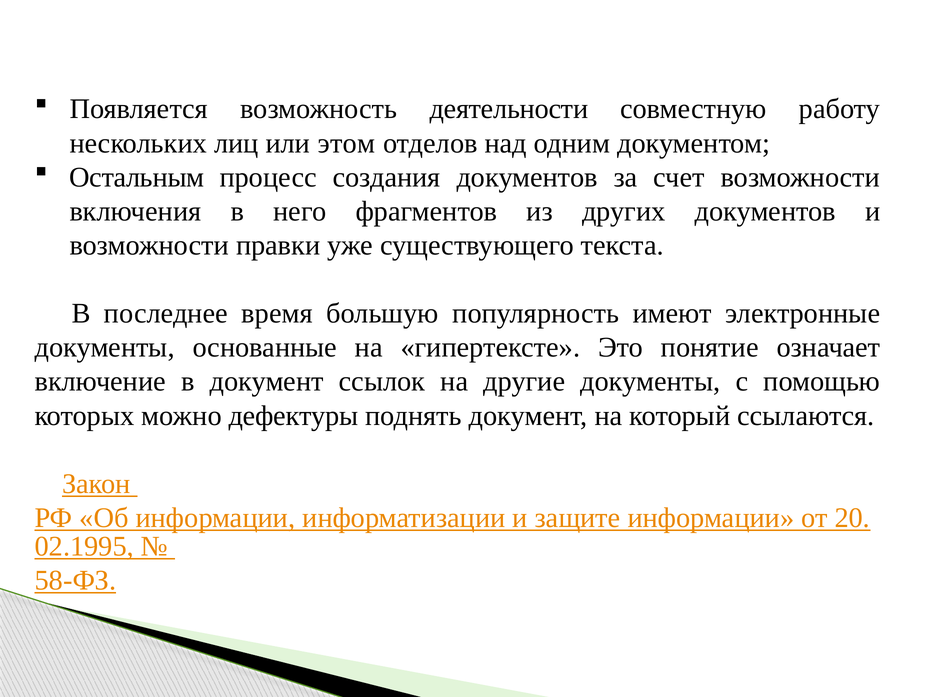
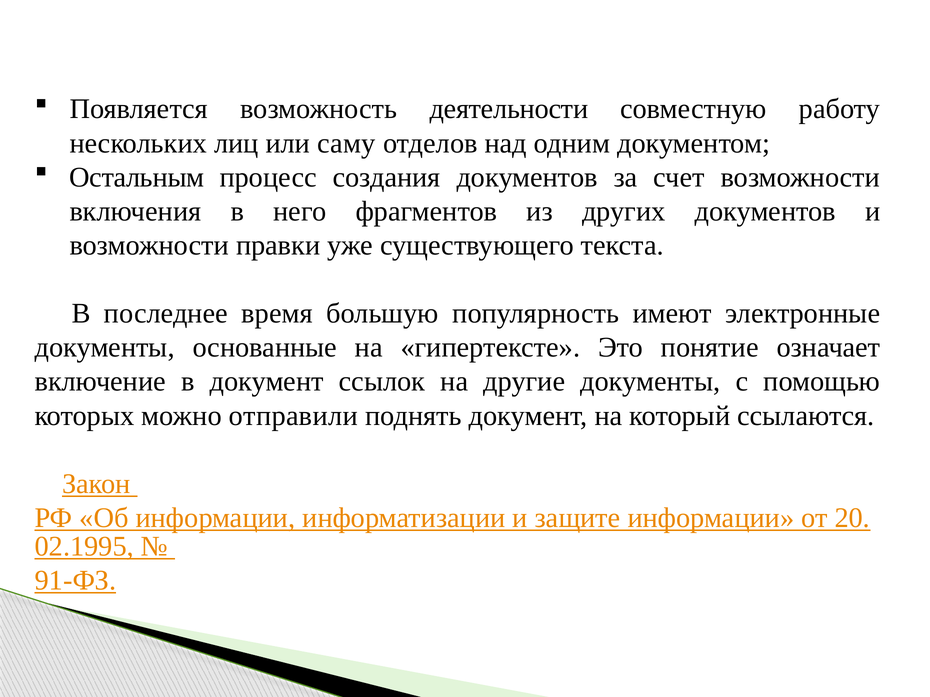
этом: этом -> саму (346, 143)
дефектуры: дефектуры -> отправили (293, 416)
58-ФЗ: 58-ФЗ -> 91-ФЗ (75, 581)
